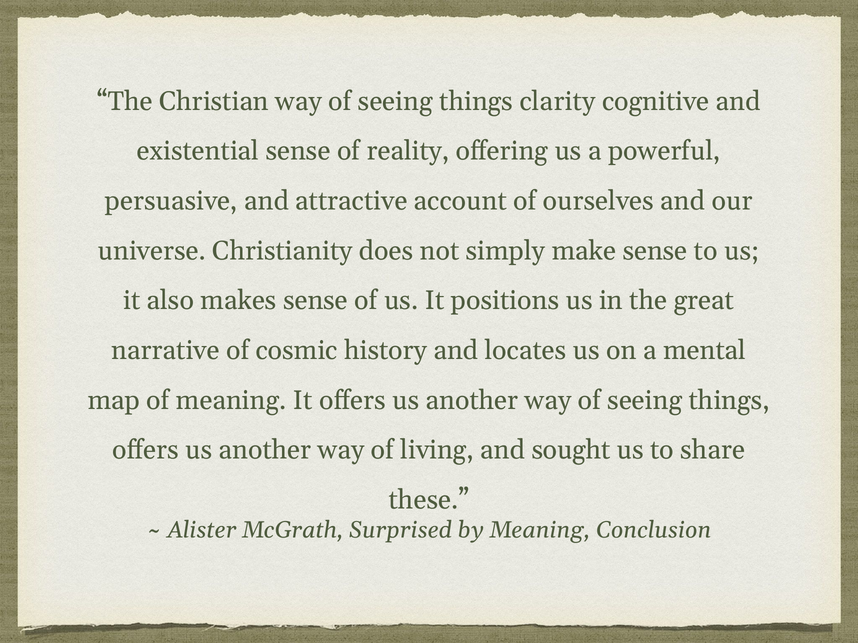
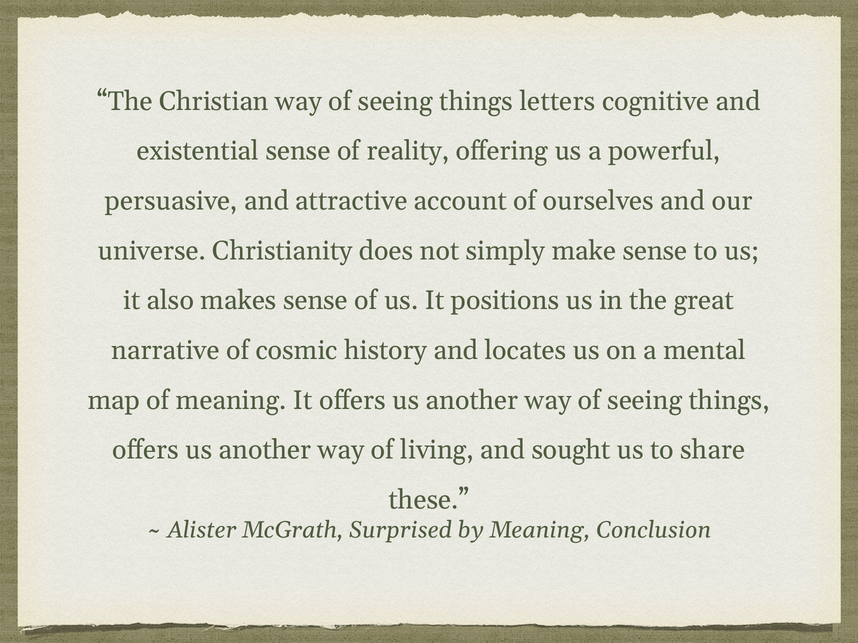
clarity: clarity -> letters (557, 101)
